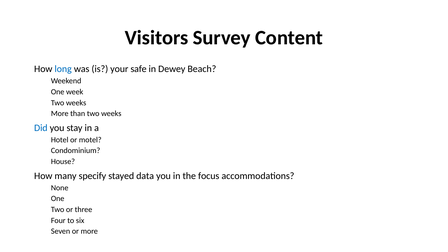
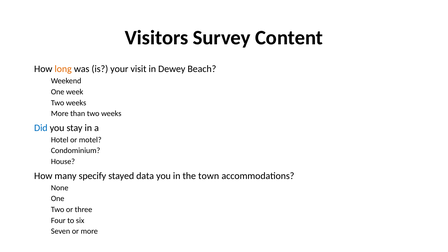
long colour: blue -> orange (63, 69)
safe: safe -> visit (139, 69)
focus: focus -> town (209, 176)
